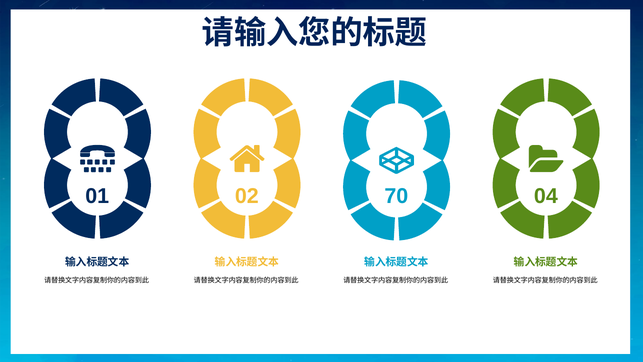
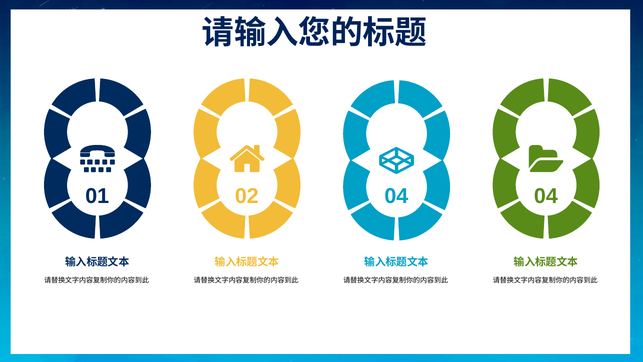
02 70: 70 -> 04 (396, 196)
